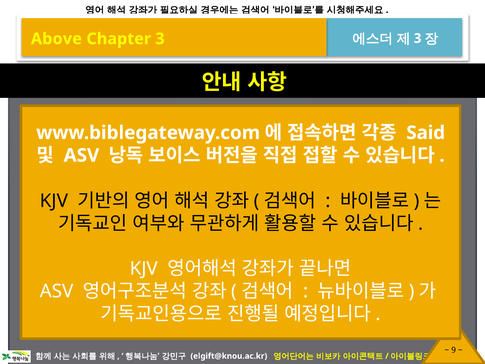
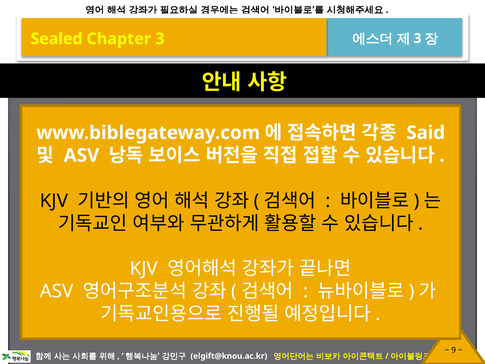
Above: Above -> Sealed (57, 39)
